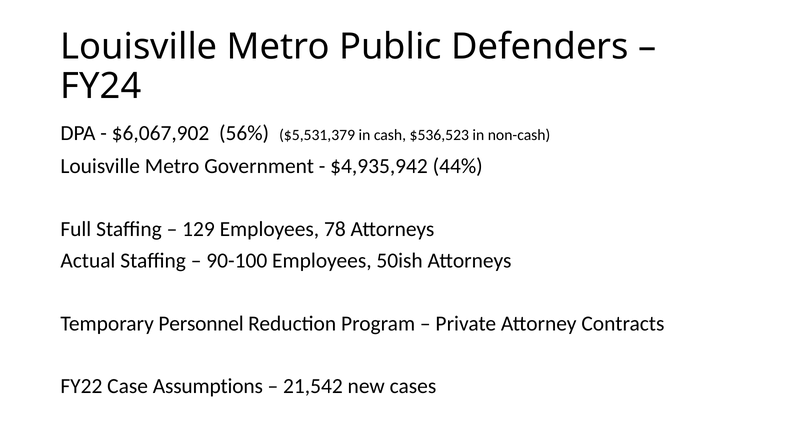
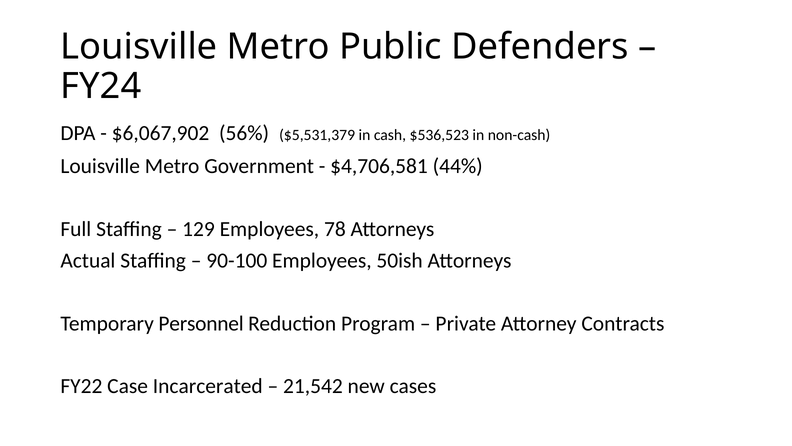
$4,935,942: $4,935,942 -> $4,706,581 (379, 166)
Assumptions: Assumptions -> Incarcerated (208, 386)
